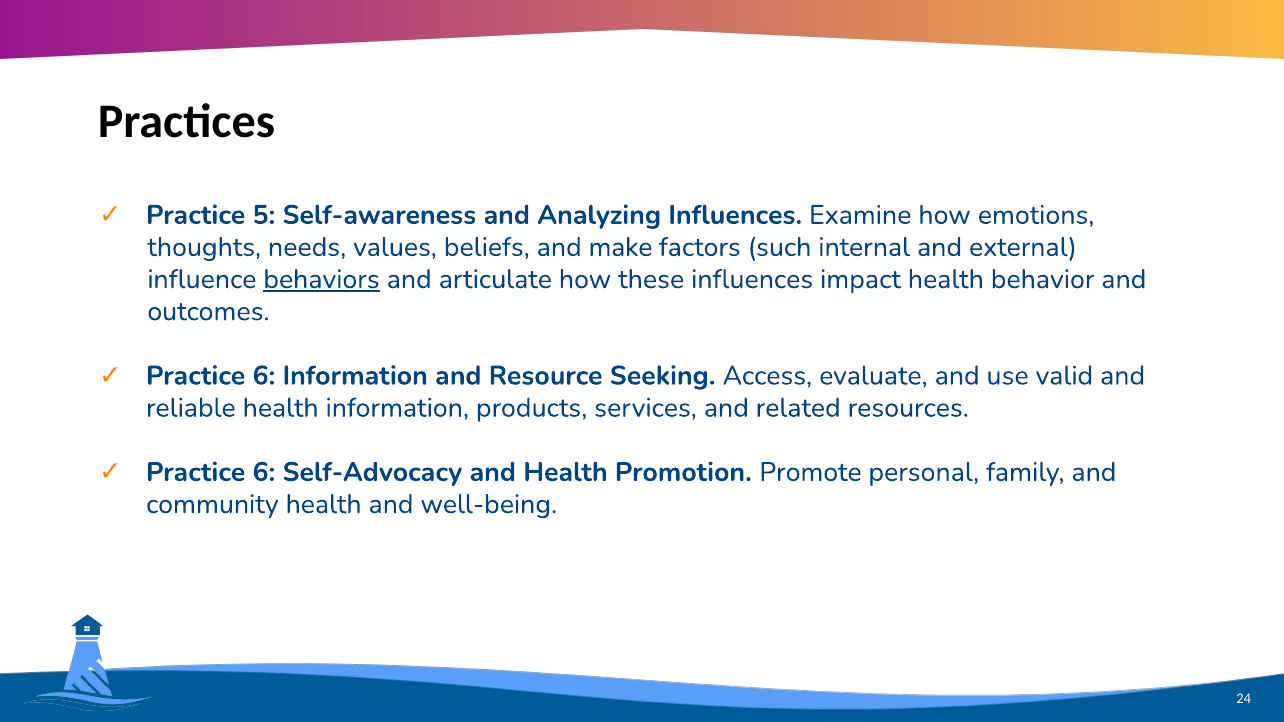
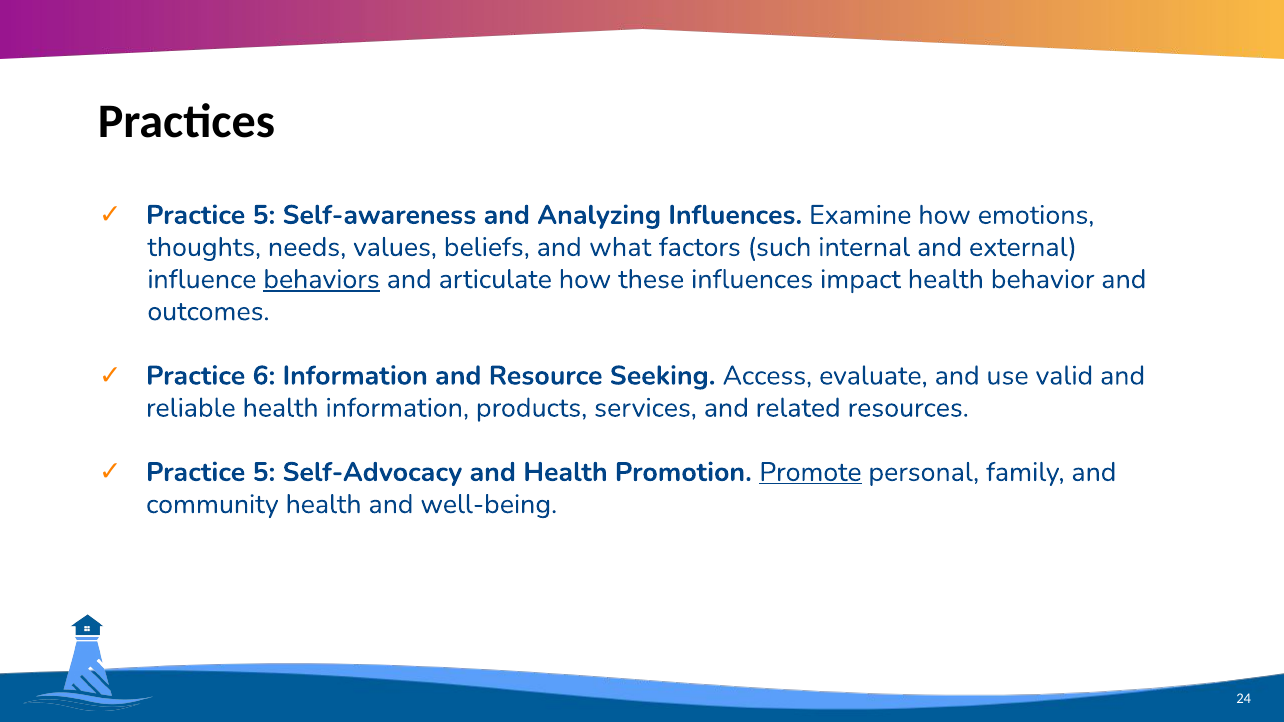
make: make -> what (620, 247)
6: 6 -> 5 (264, 472)
Promote underline: none -> present (810, 472)
